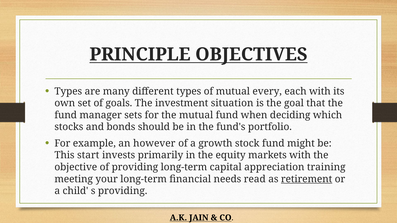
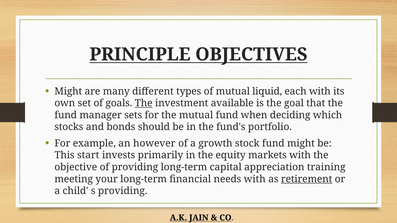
Types: Types -> Might (68, 91)
every: every -> liquid (267, 91)
The underline: none -> present (144, 103)
situation: situation -> available (232, 103)
needs read: read -> with (255, 179)
